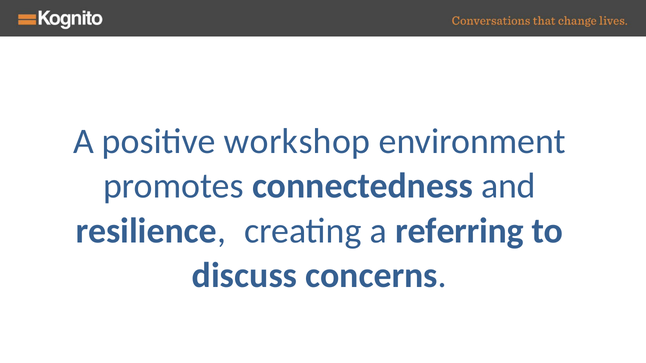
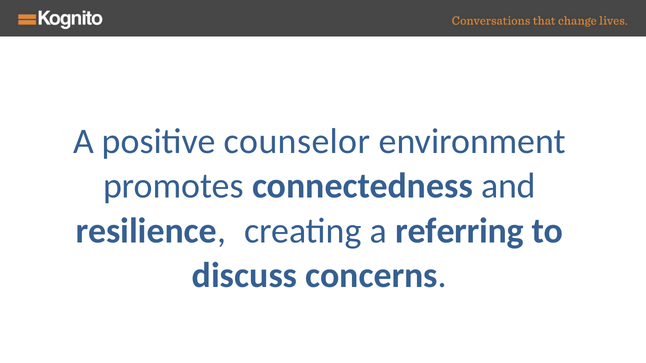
workshop: workshop -> counselor (297, 141)
